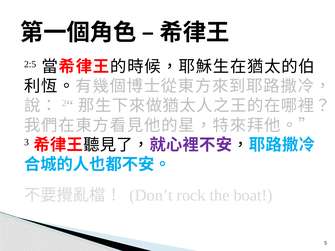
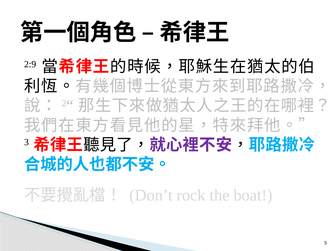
2:5: 2:5 -> 2:9 (30, 64)
